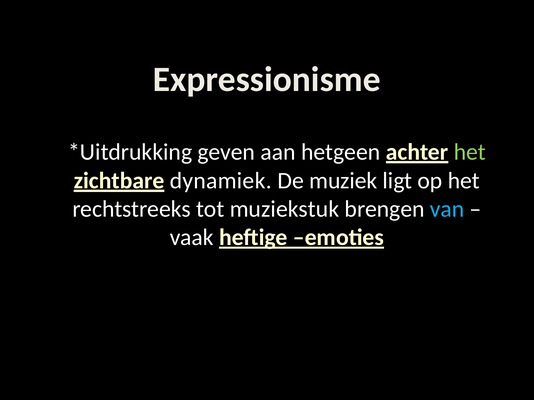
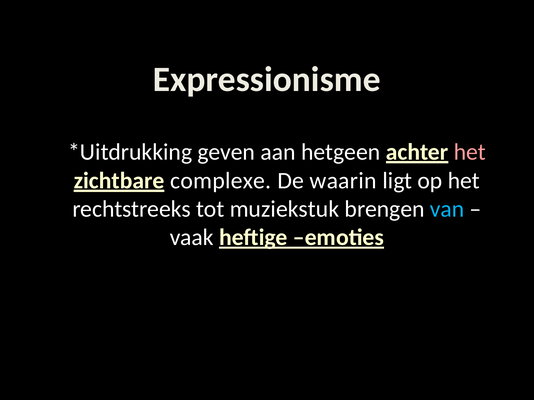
het colour: light green -> pink (470, 152)
dynamiek: dynamiek -> complexe (221, 181)
muziek: muziek -> waarin (343, 181)
